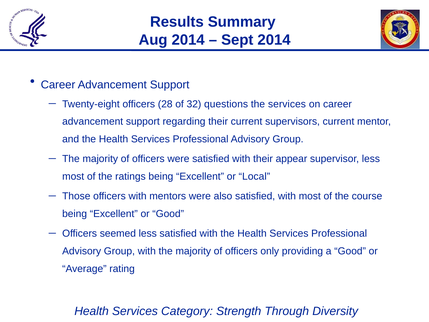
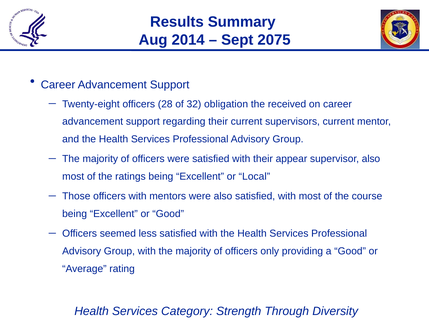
Sept 2014: 2014 -> 2075 (274, 40)
questions: questions -> obligation (226, 104)
the services: services -> received (287, 104)
supervisor less: less -> also (371, 159)
